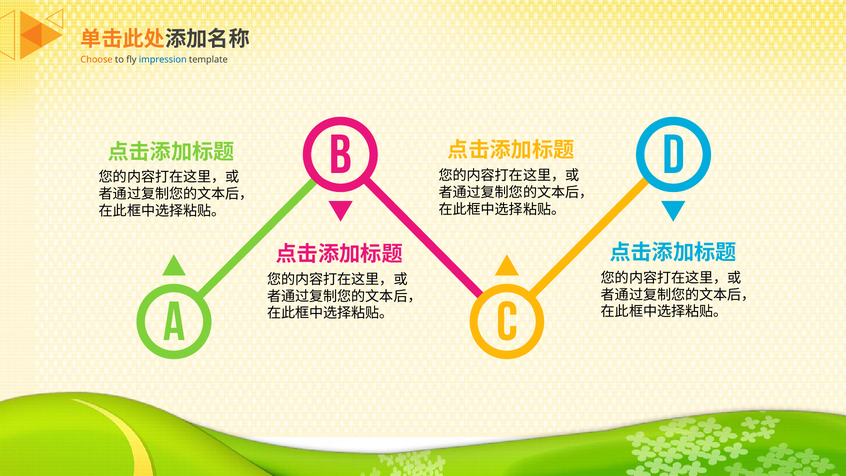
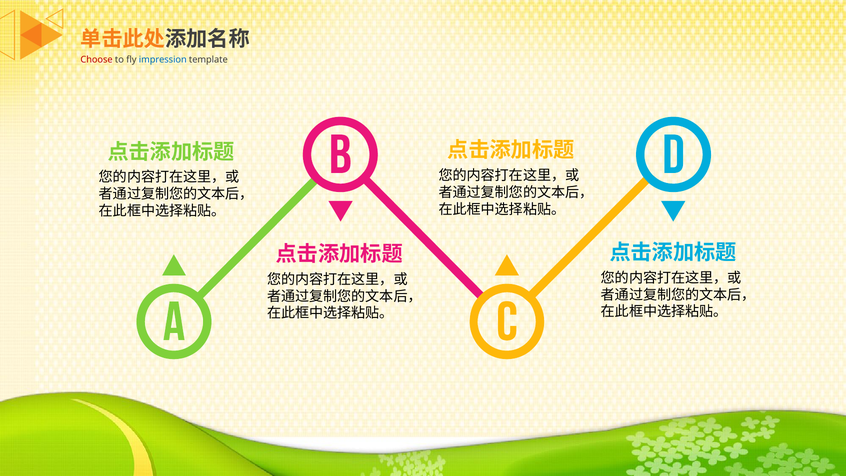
Choose colour: orange -> red (97, 60)
